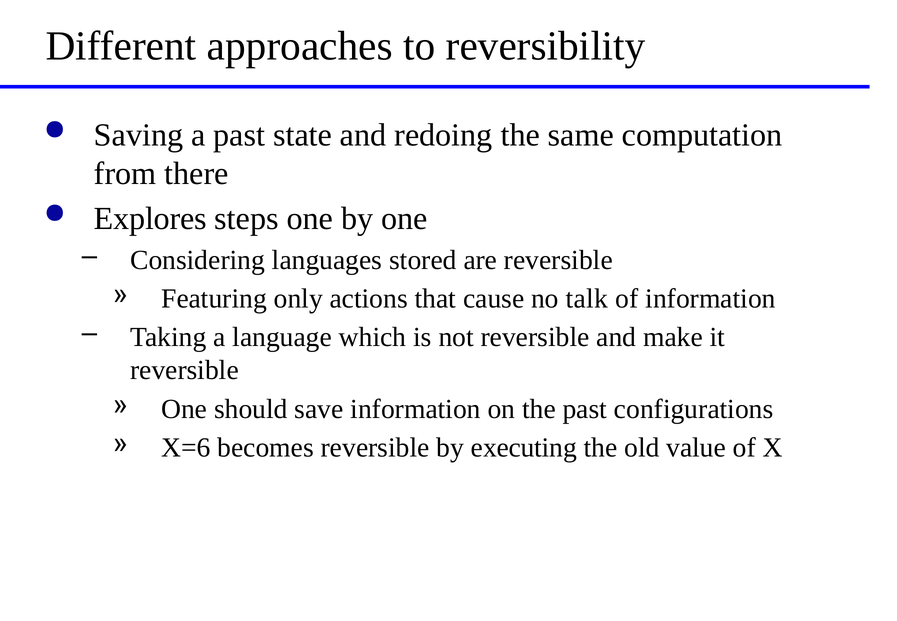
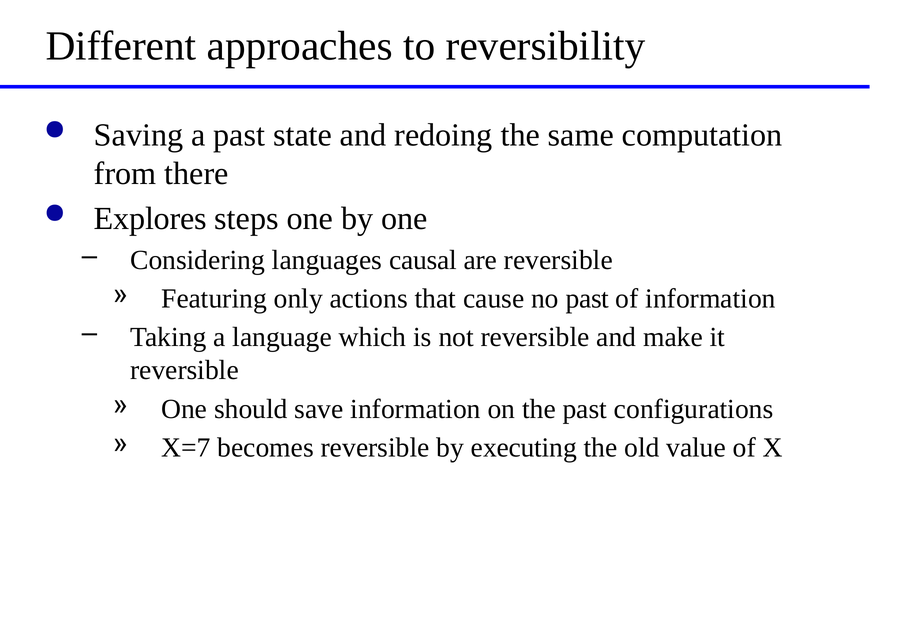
stored: stored -> causal (423, 260)
no talk: talk -> past (587, 299)
X=6: X=6 -> X=7 (186, 448)
